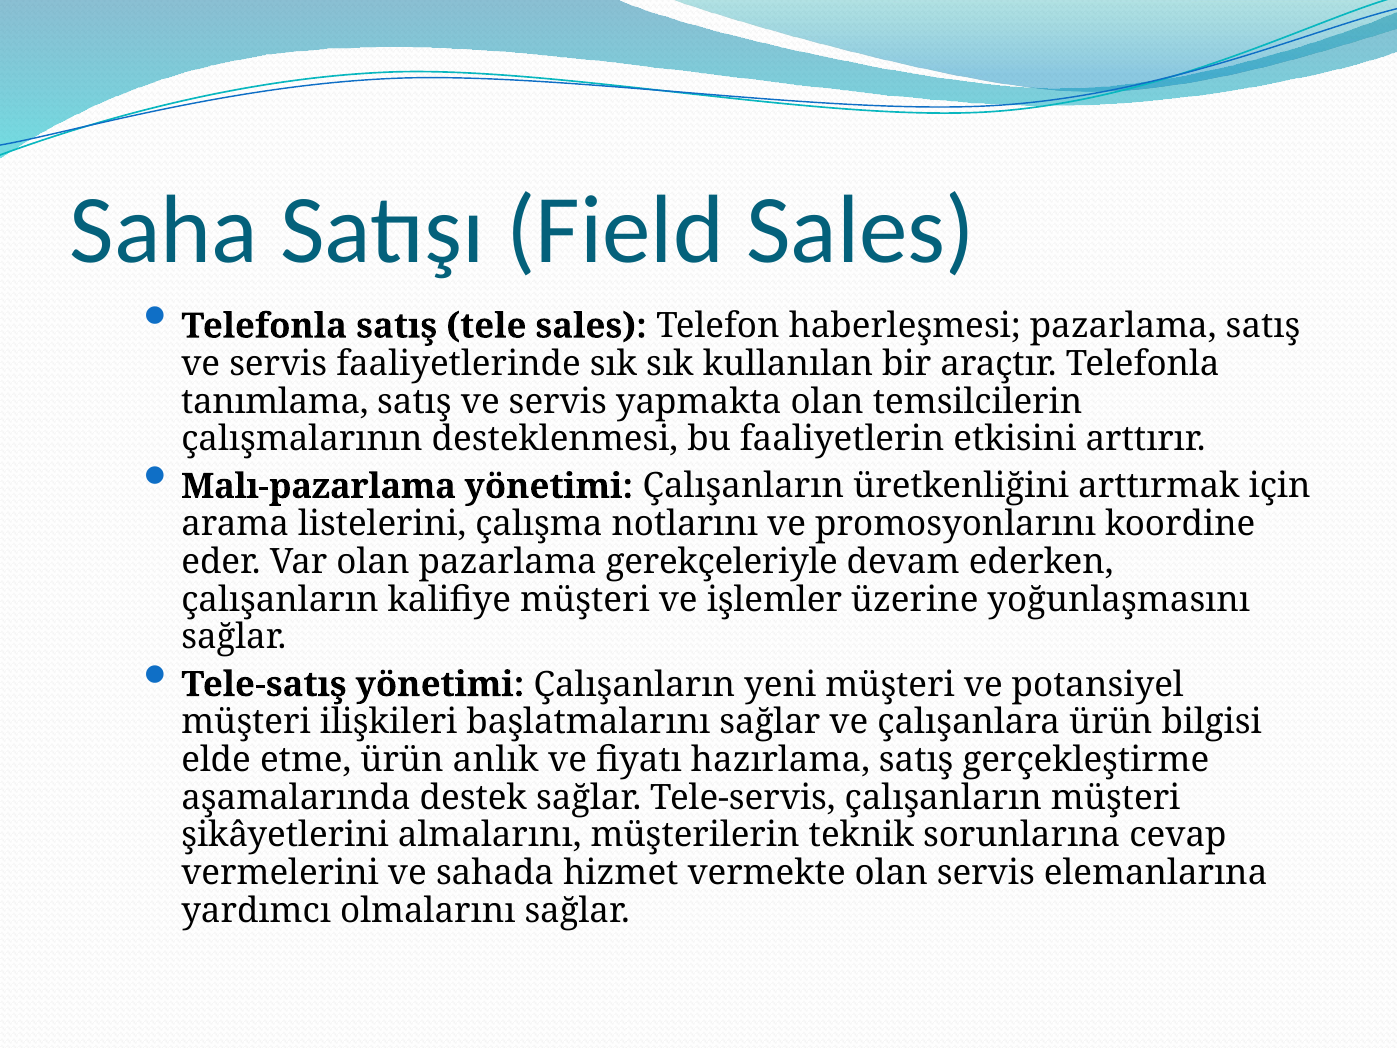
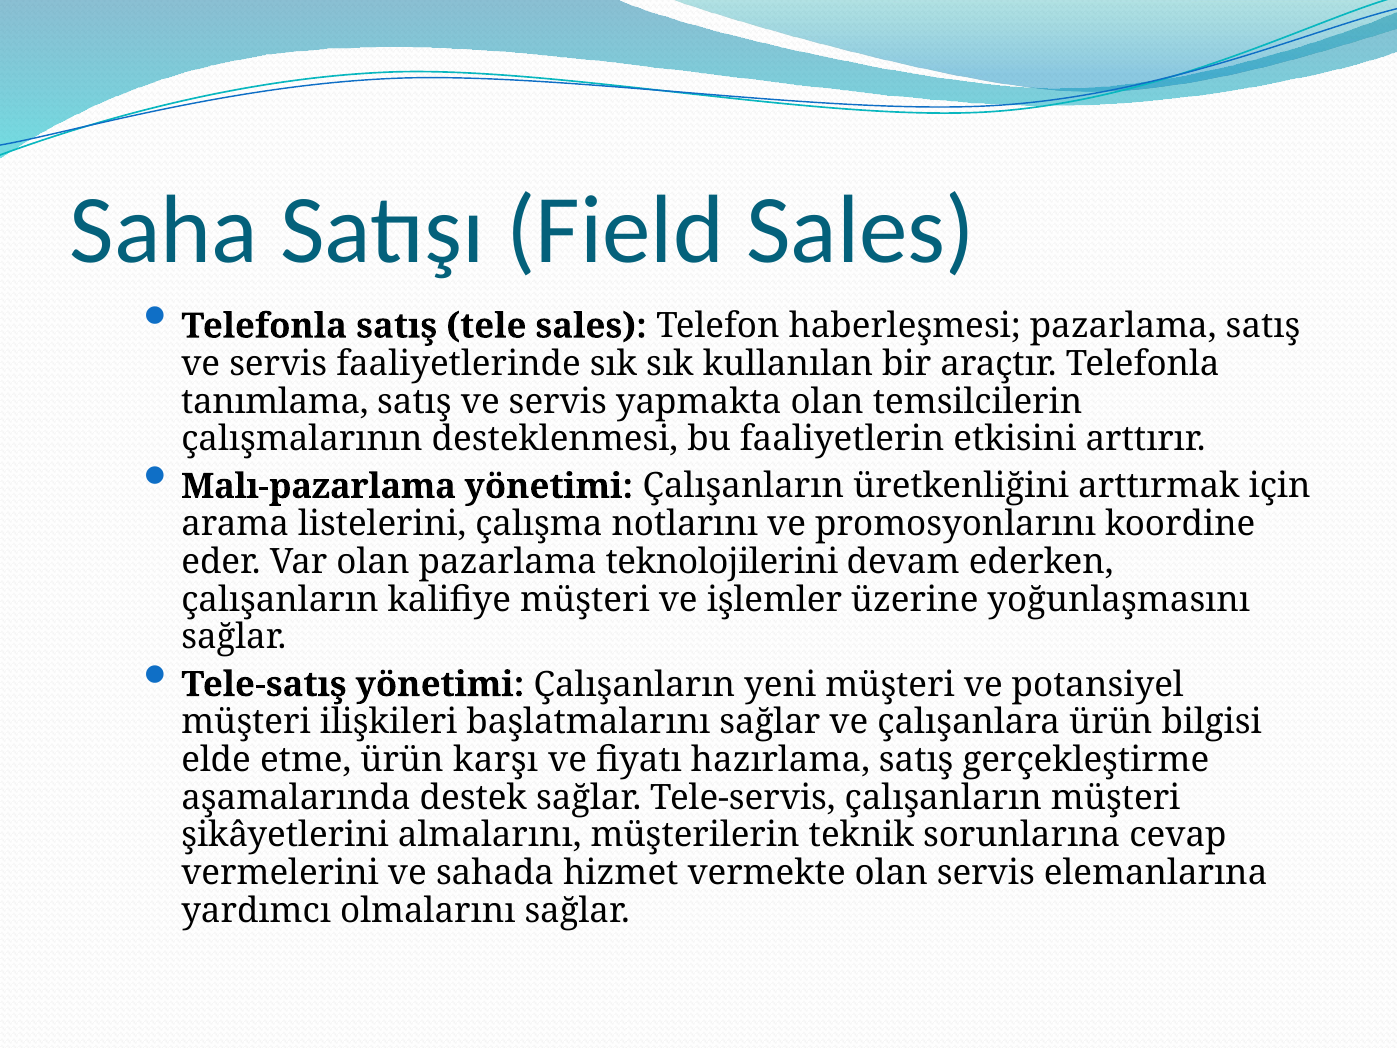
gerekçeleriyle: gerekçeleriyle -> teknolojilerini (722, 562)
anlık: anlık -> karşı (496, 760)
